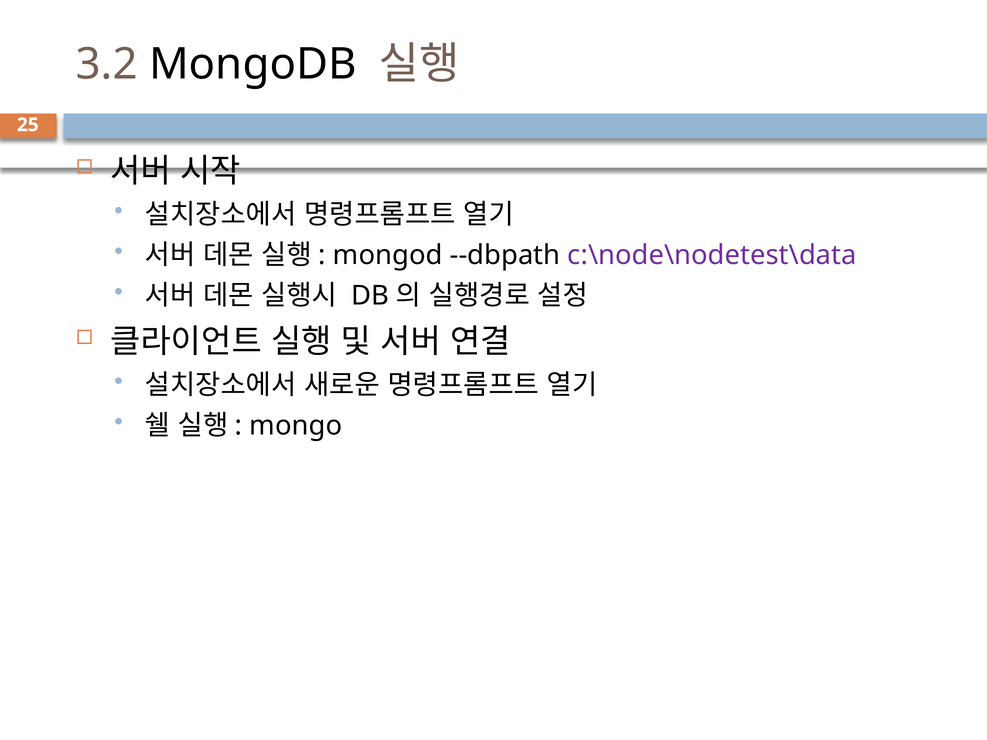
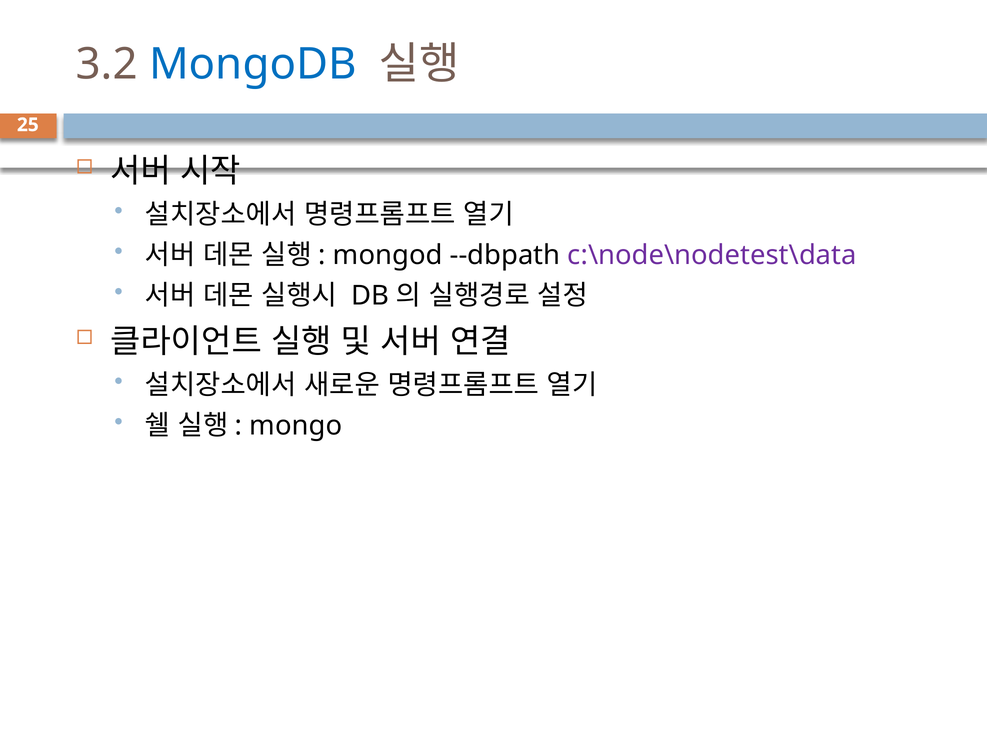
MongoDB colour: black -> blue (253, 64)
